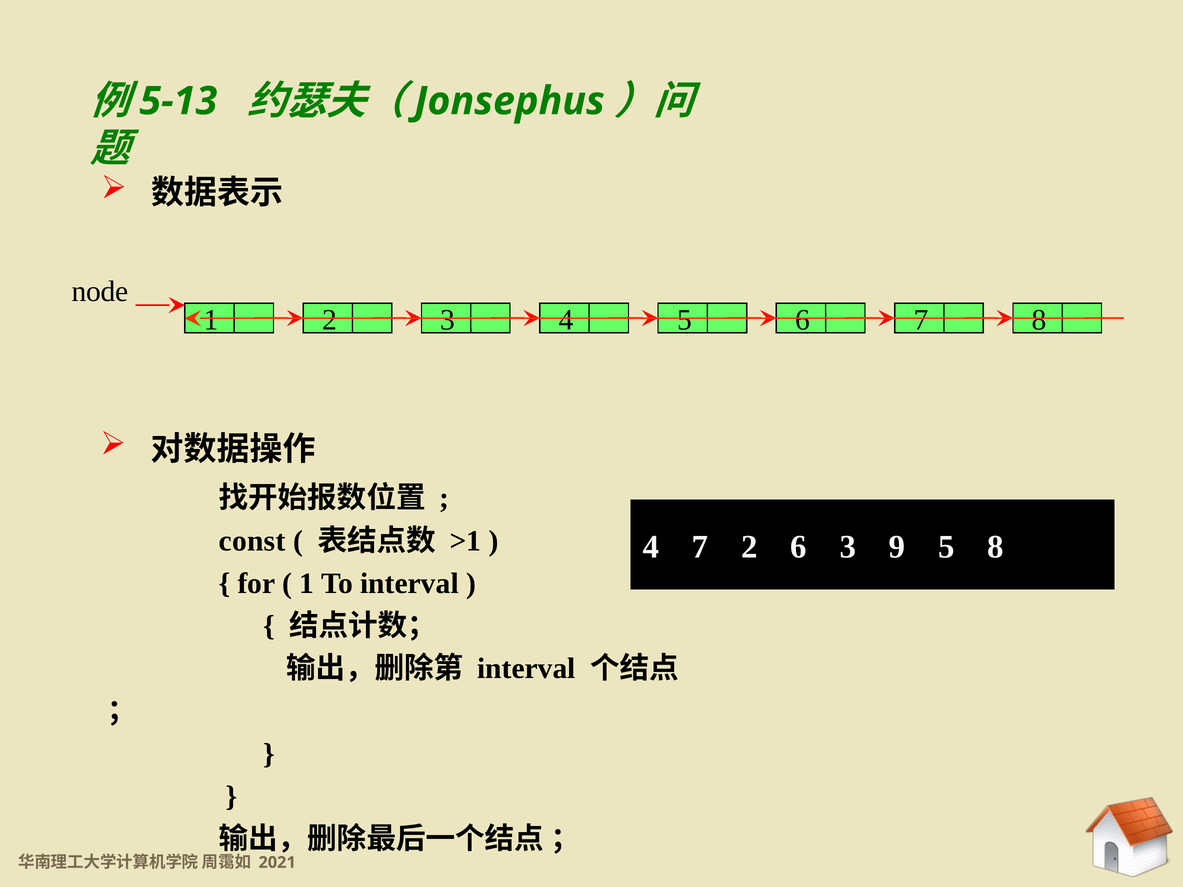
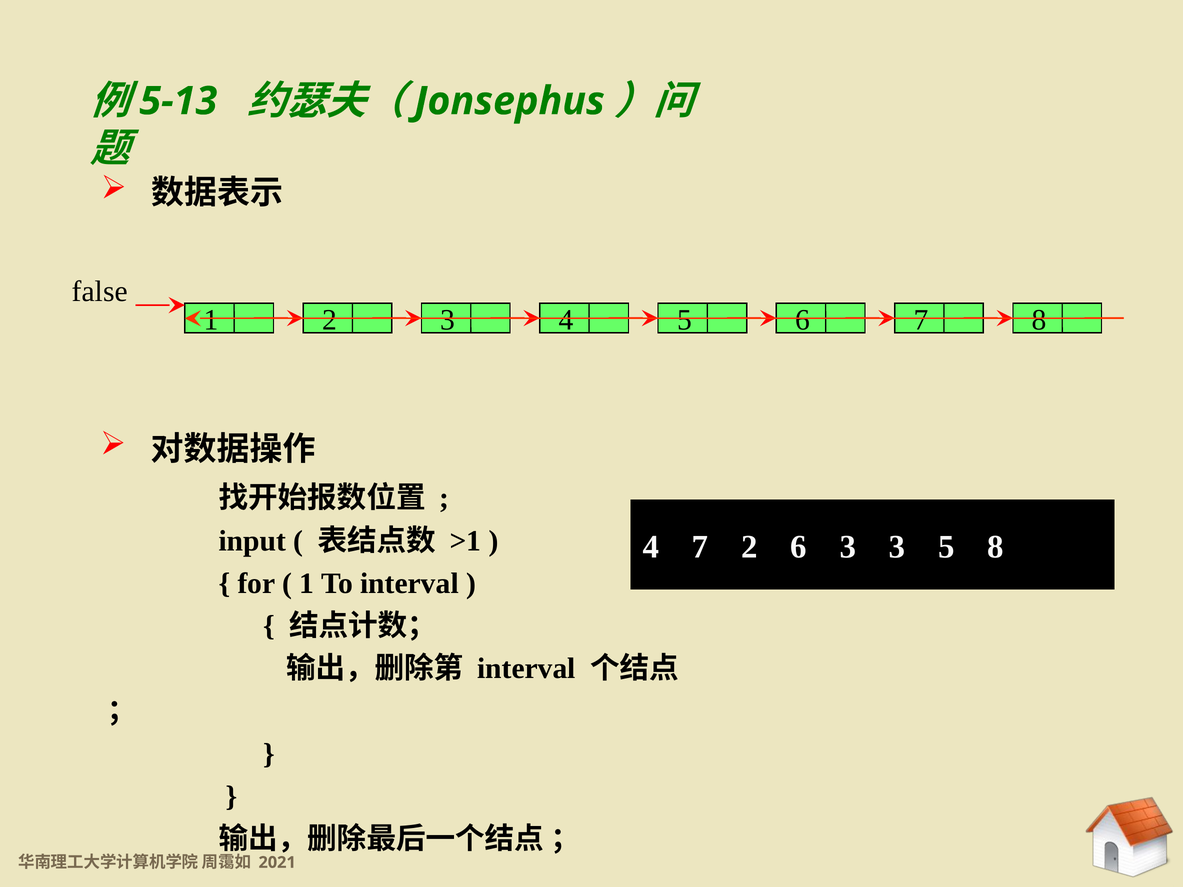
node: node -> false (100, 291)
const: const -> input (252, 541)
3 9: 9 -> 3 (897, 547)
